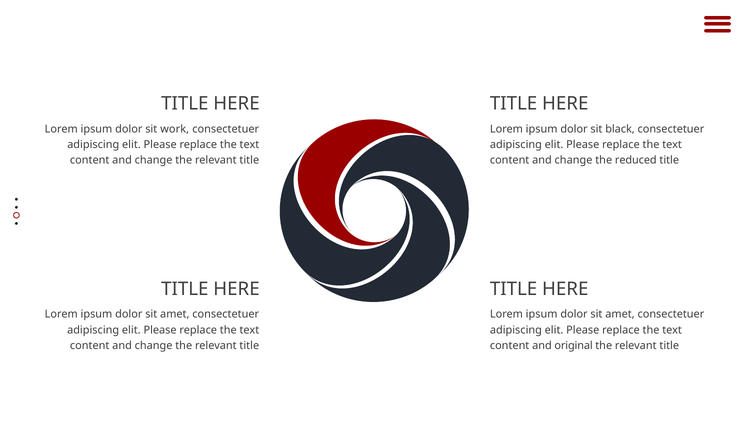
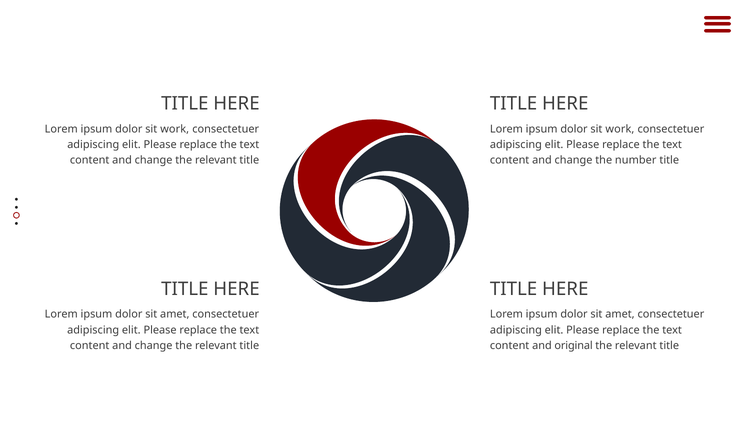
black: black -> work (620, 129)
reduced: reduced -> number (636, 160)
